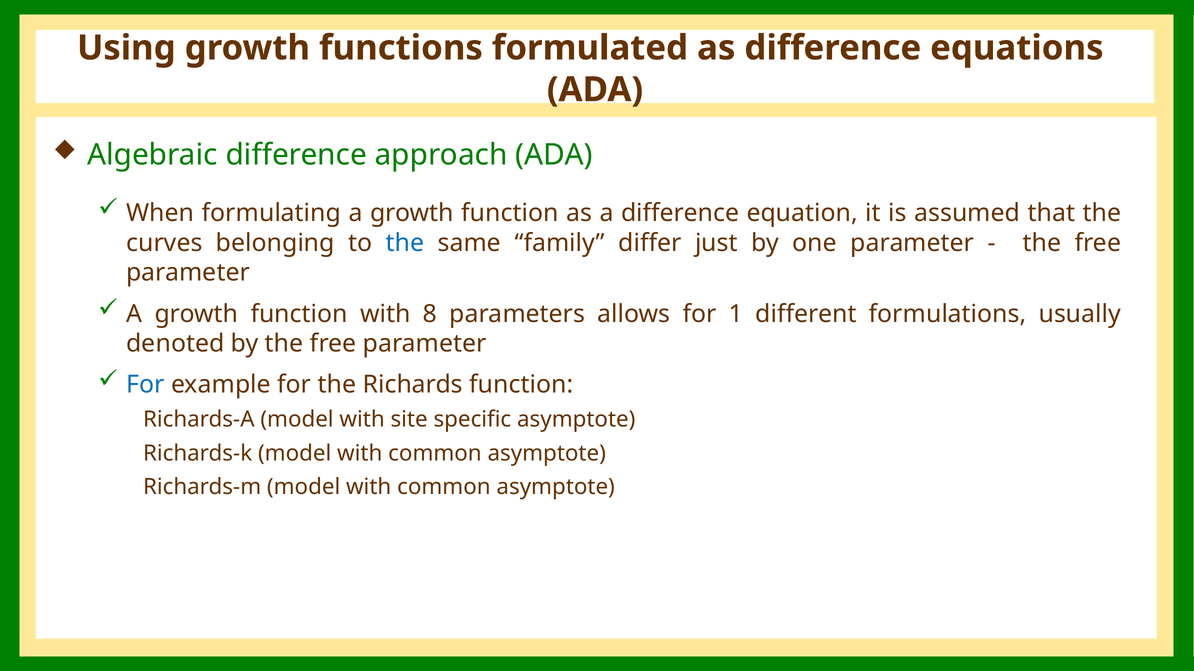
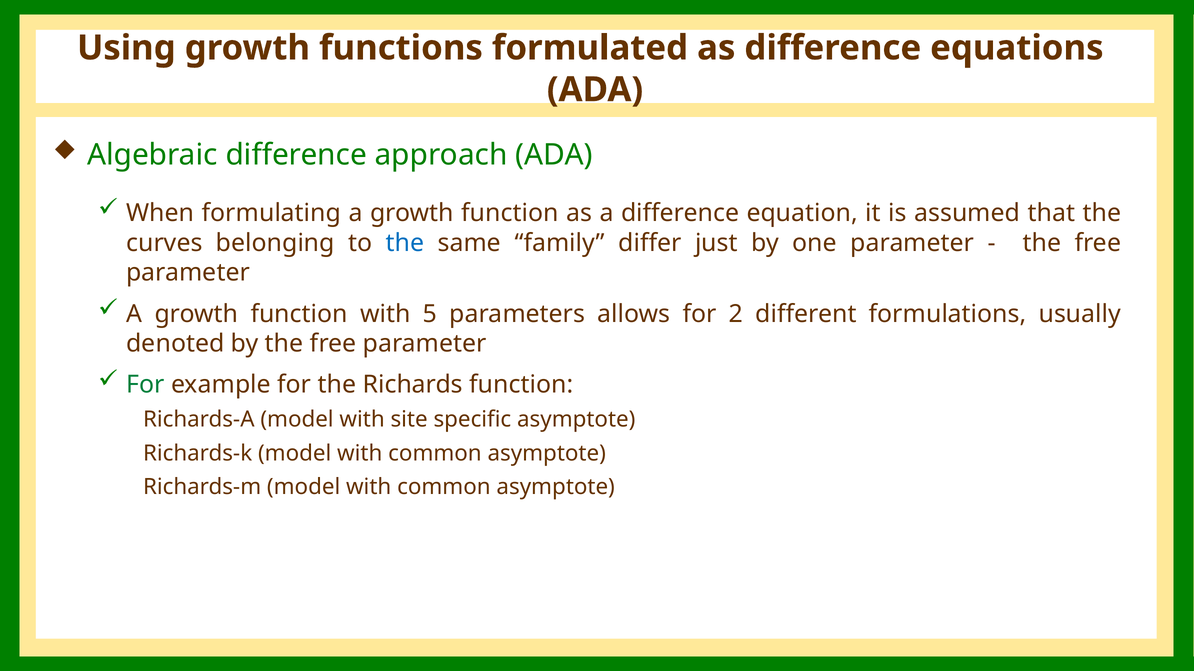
8: 8 -> 5 (430, 314)
1: 1 -> 2 (736, 314)
For colour: blue -> green (145, 385)
